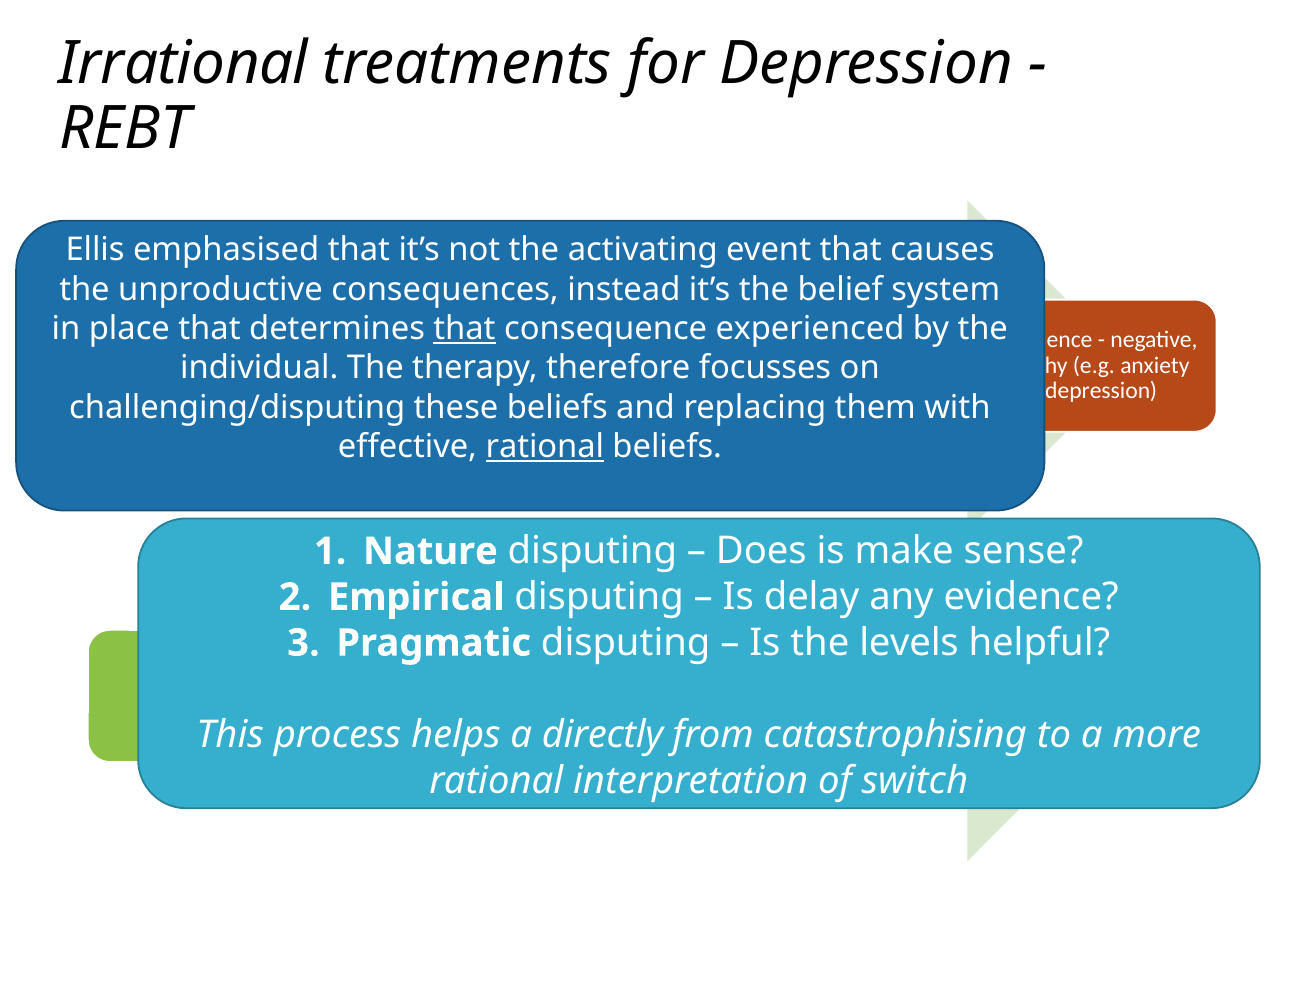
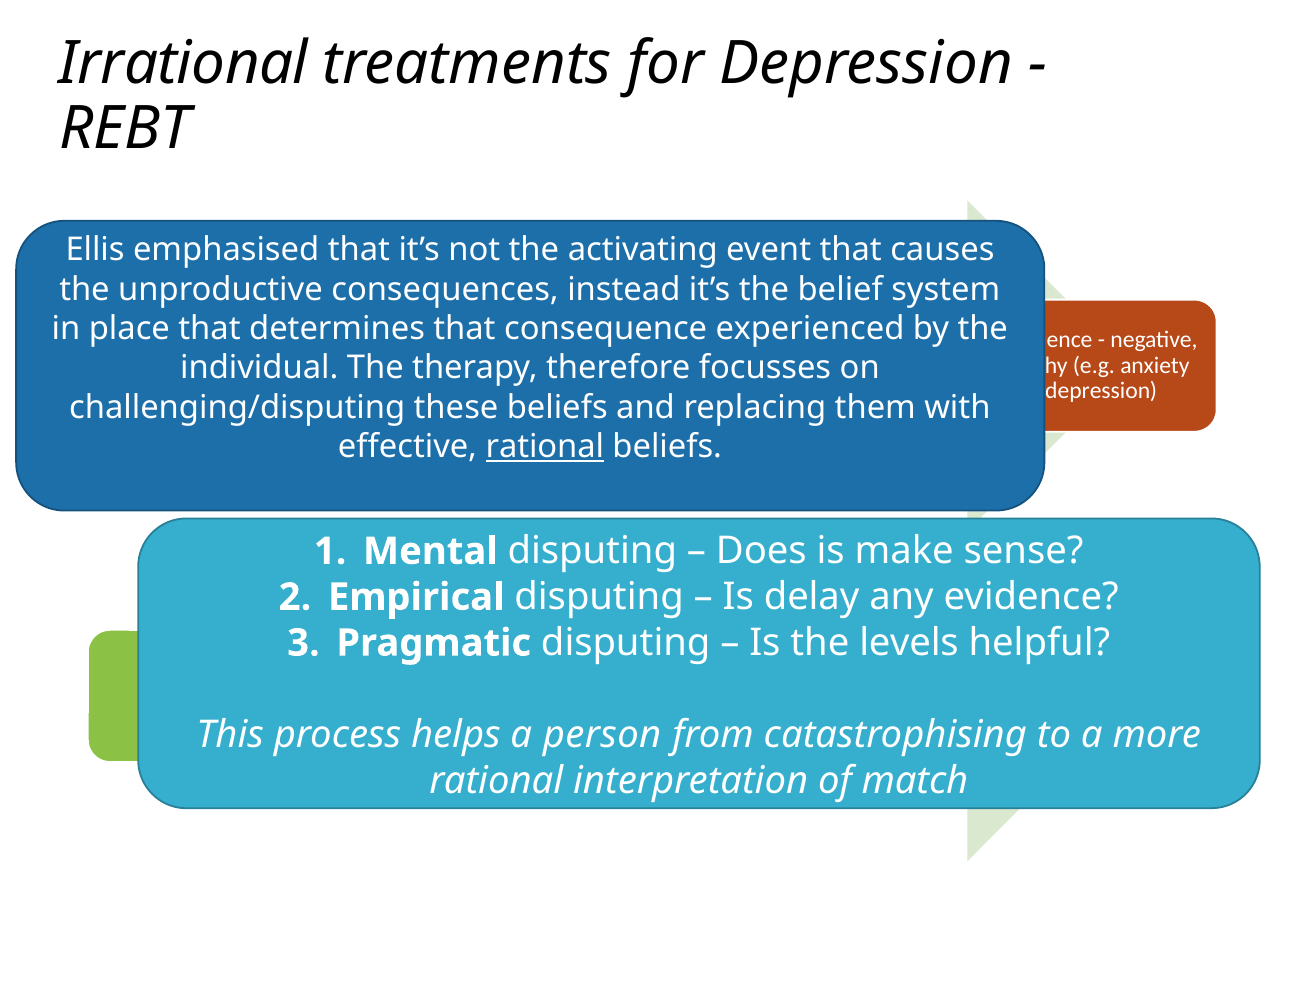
that underline: present -> none (464, 328)
Nature: Nature -> Mental (430, 551)
directly: directly -> person (602, 734)
switch: switch -> match (915, 780)
